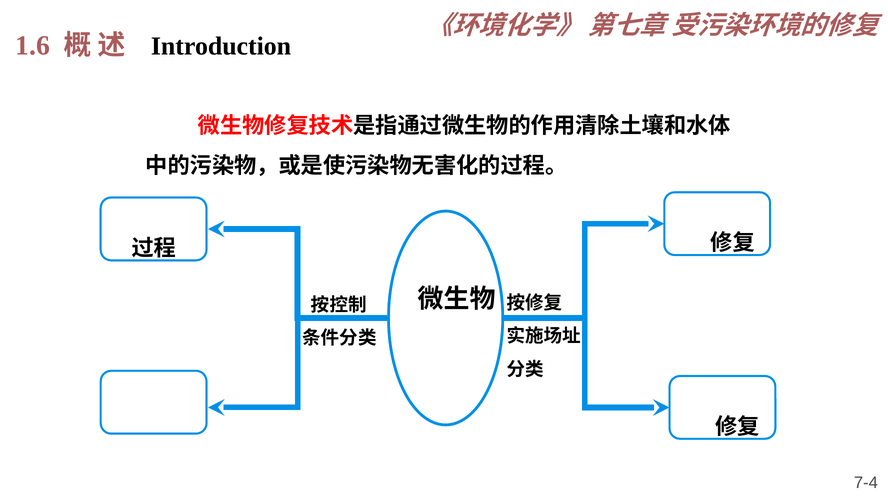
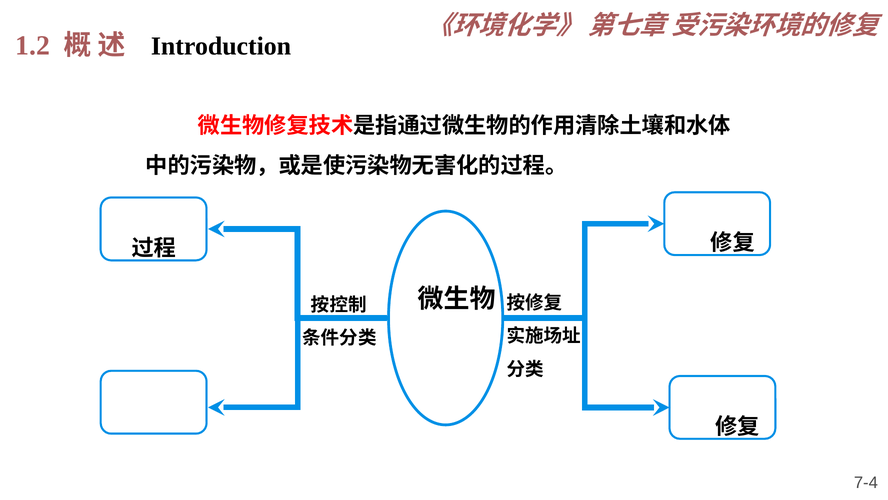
1.6: 1.6 -> 1.2 (33, 45)
